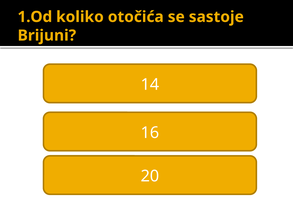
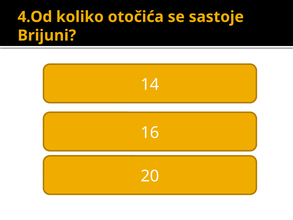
1.Od: 1.Od -> 4.Od (35, 17)
